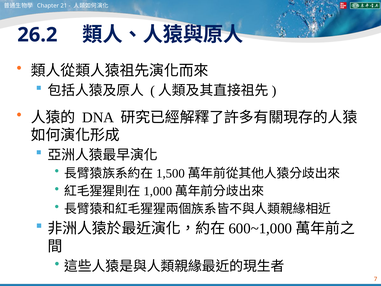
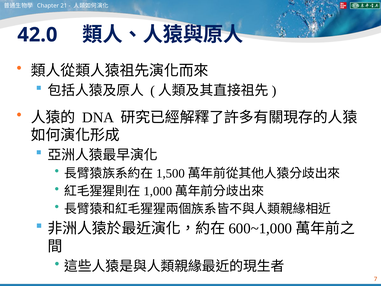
26.2: 26.2 -> 42.0 (37, 35)
